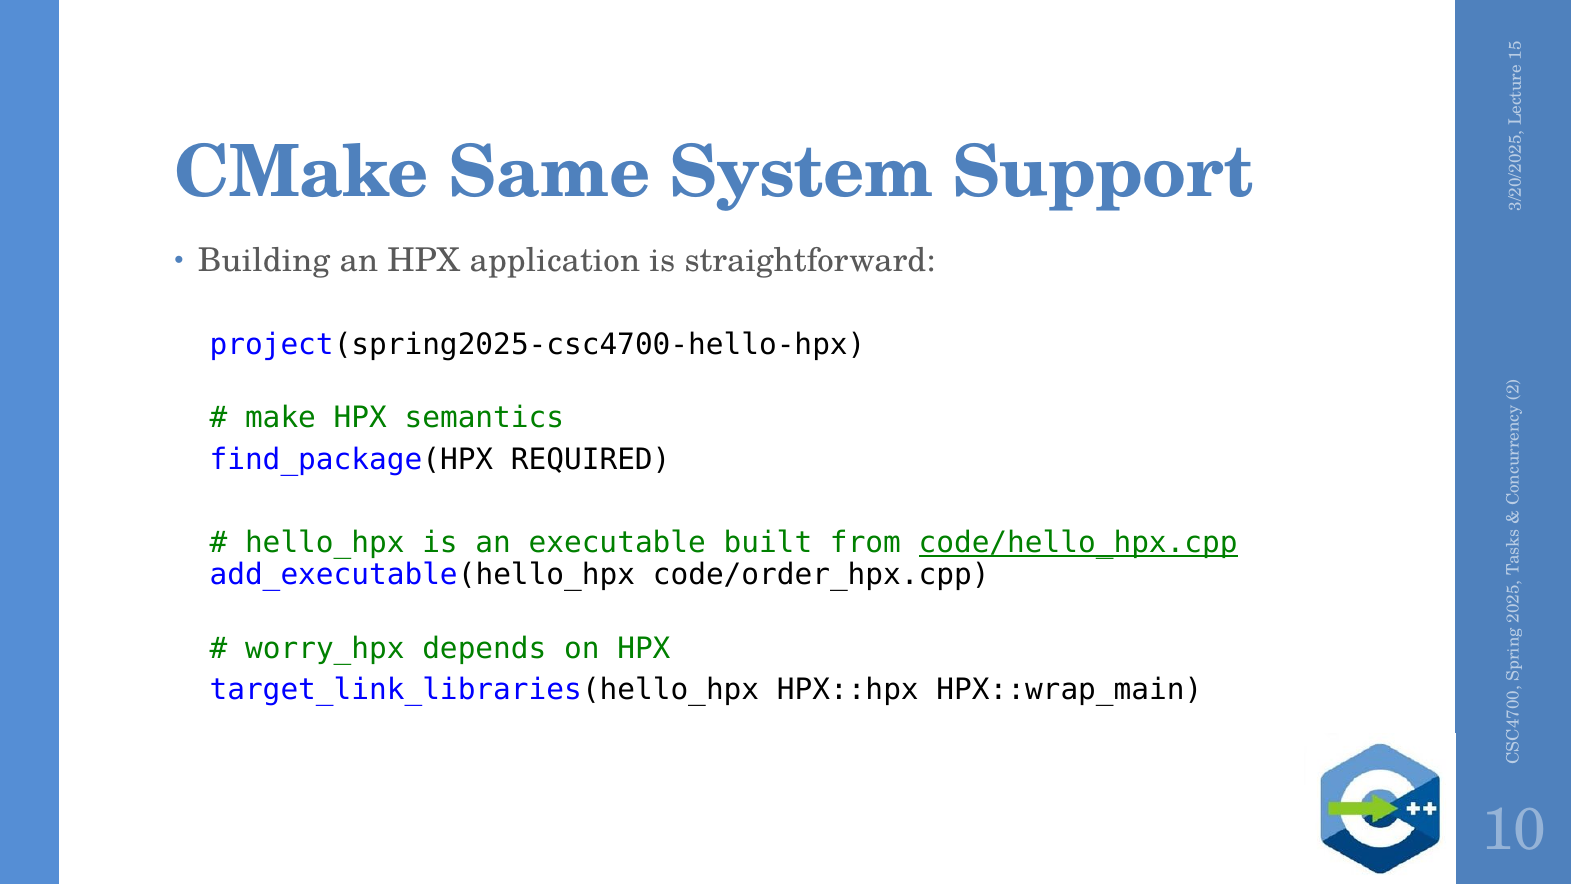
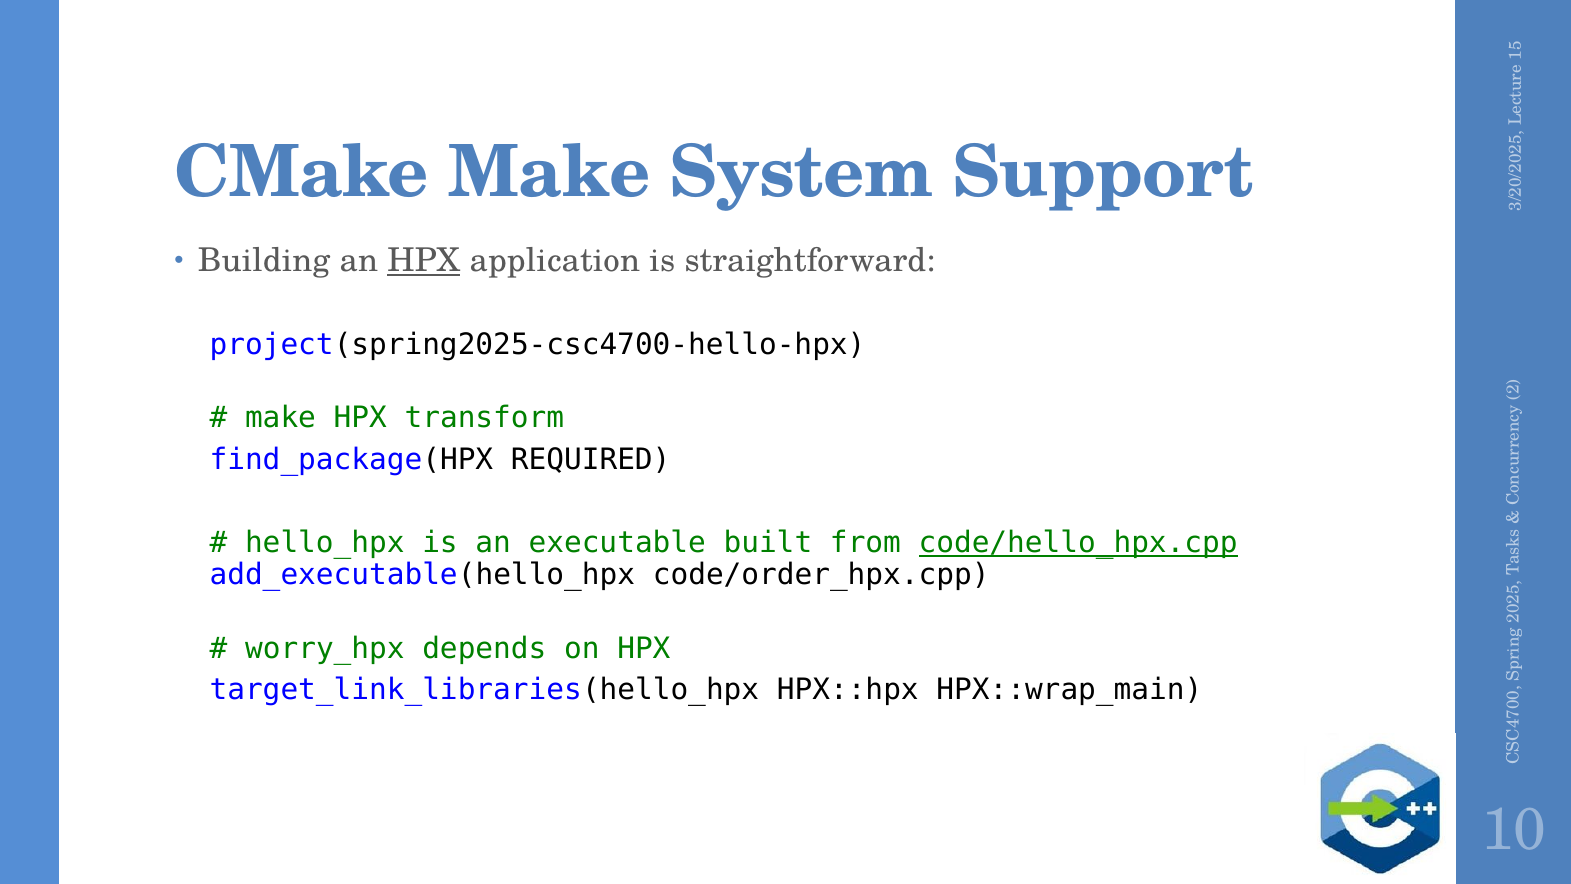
CMake Same: Same -> Make (550, 173)
HPX underline: none -> present (424, 261)
semantics: semantics -> transform (484, 418)
